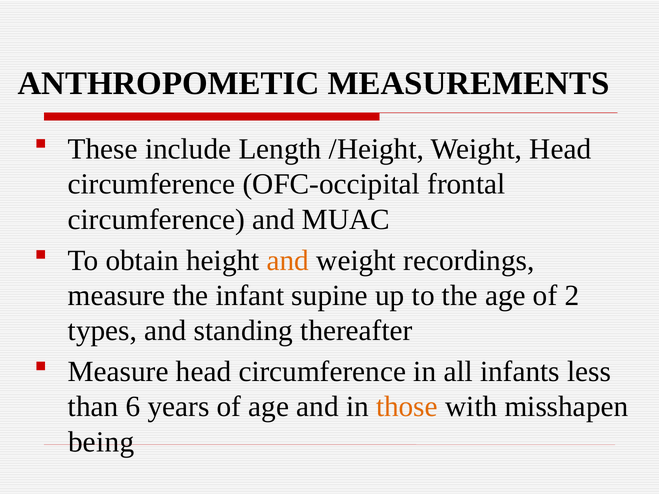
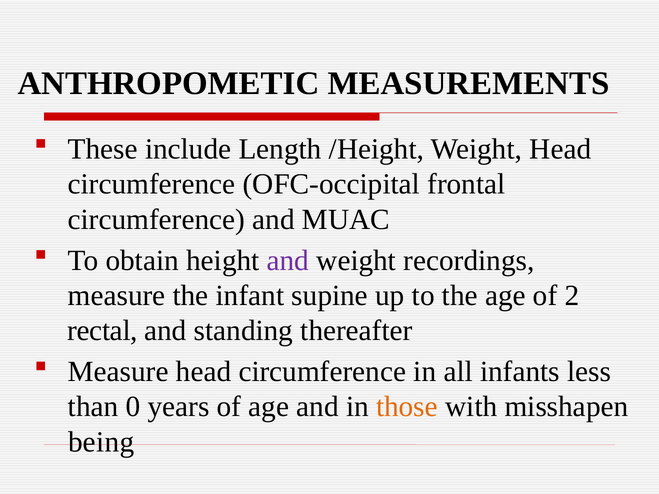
and colour: orange -> purple (288, 261)
types: types -> rectal (103, 331)
6: 6 -> 0 (133, 407)
